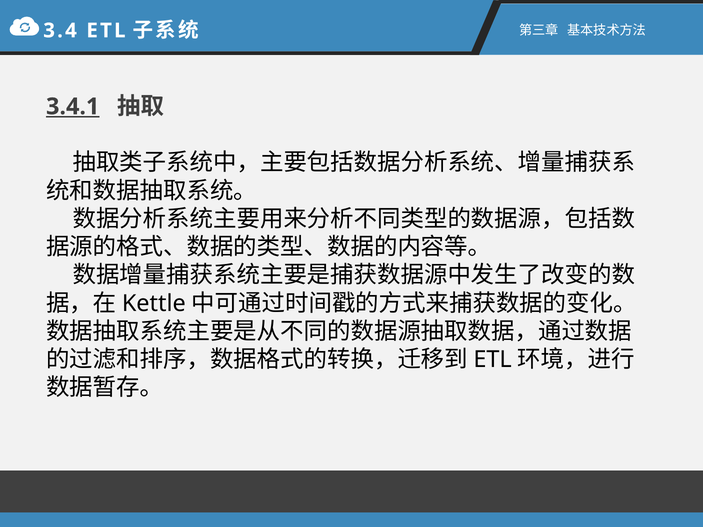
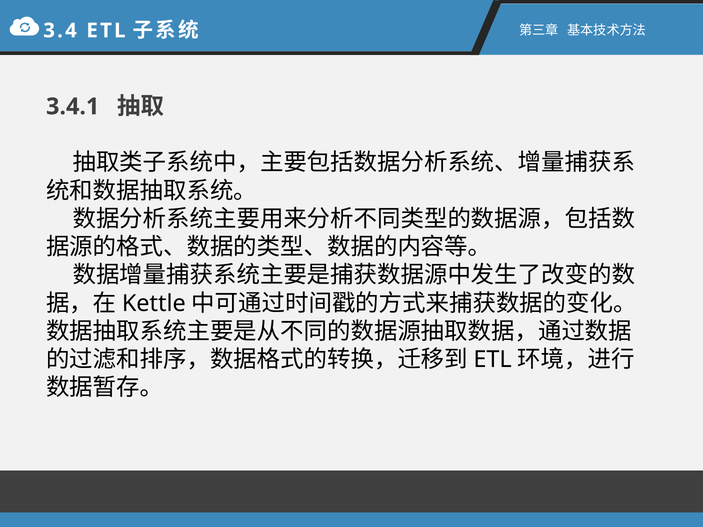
3.4.1 underline: present -> none (73, 107)
